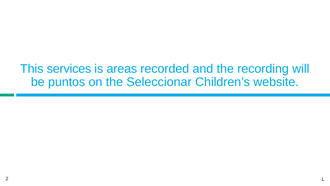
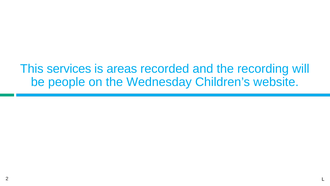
puntos: puntos -> people (67, 82)
Seleccionar: Seleccionar -> Wednesday (159, 82)
